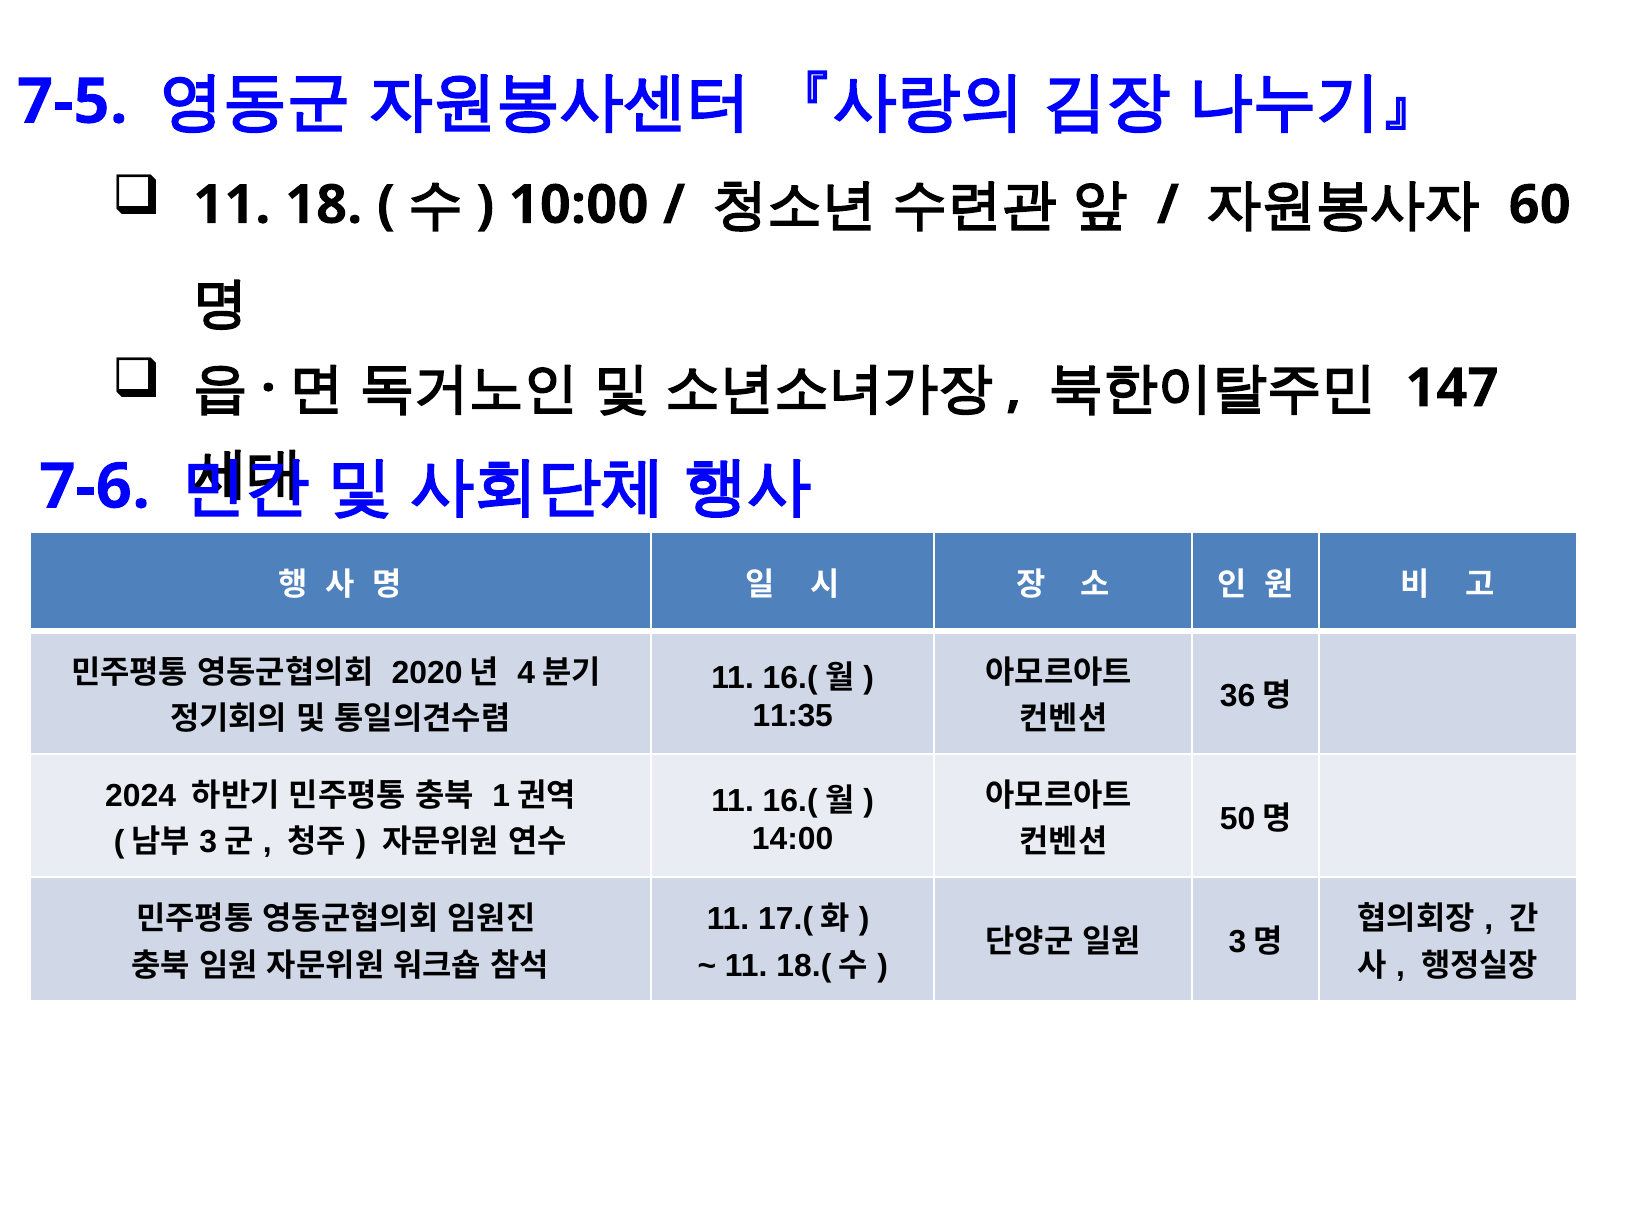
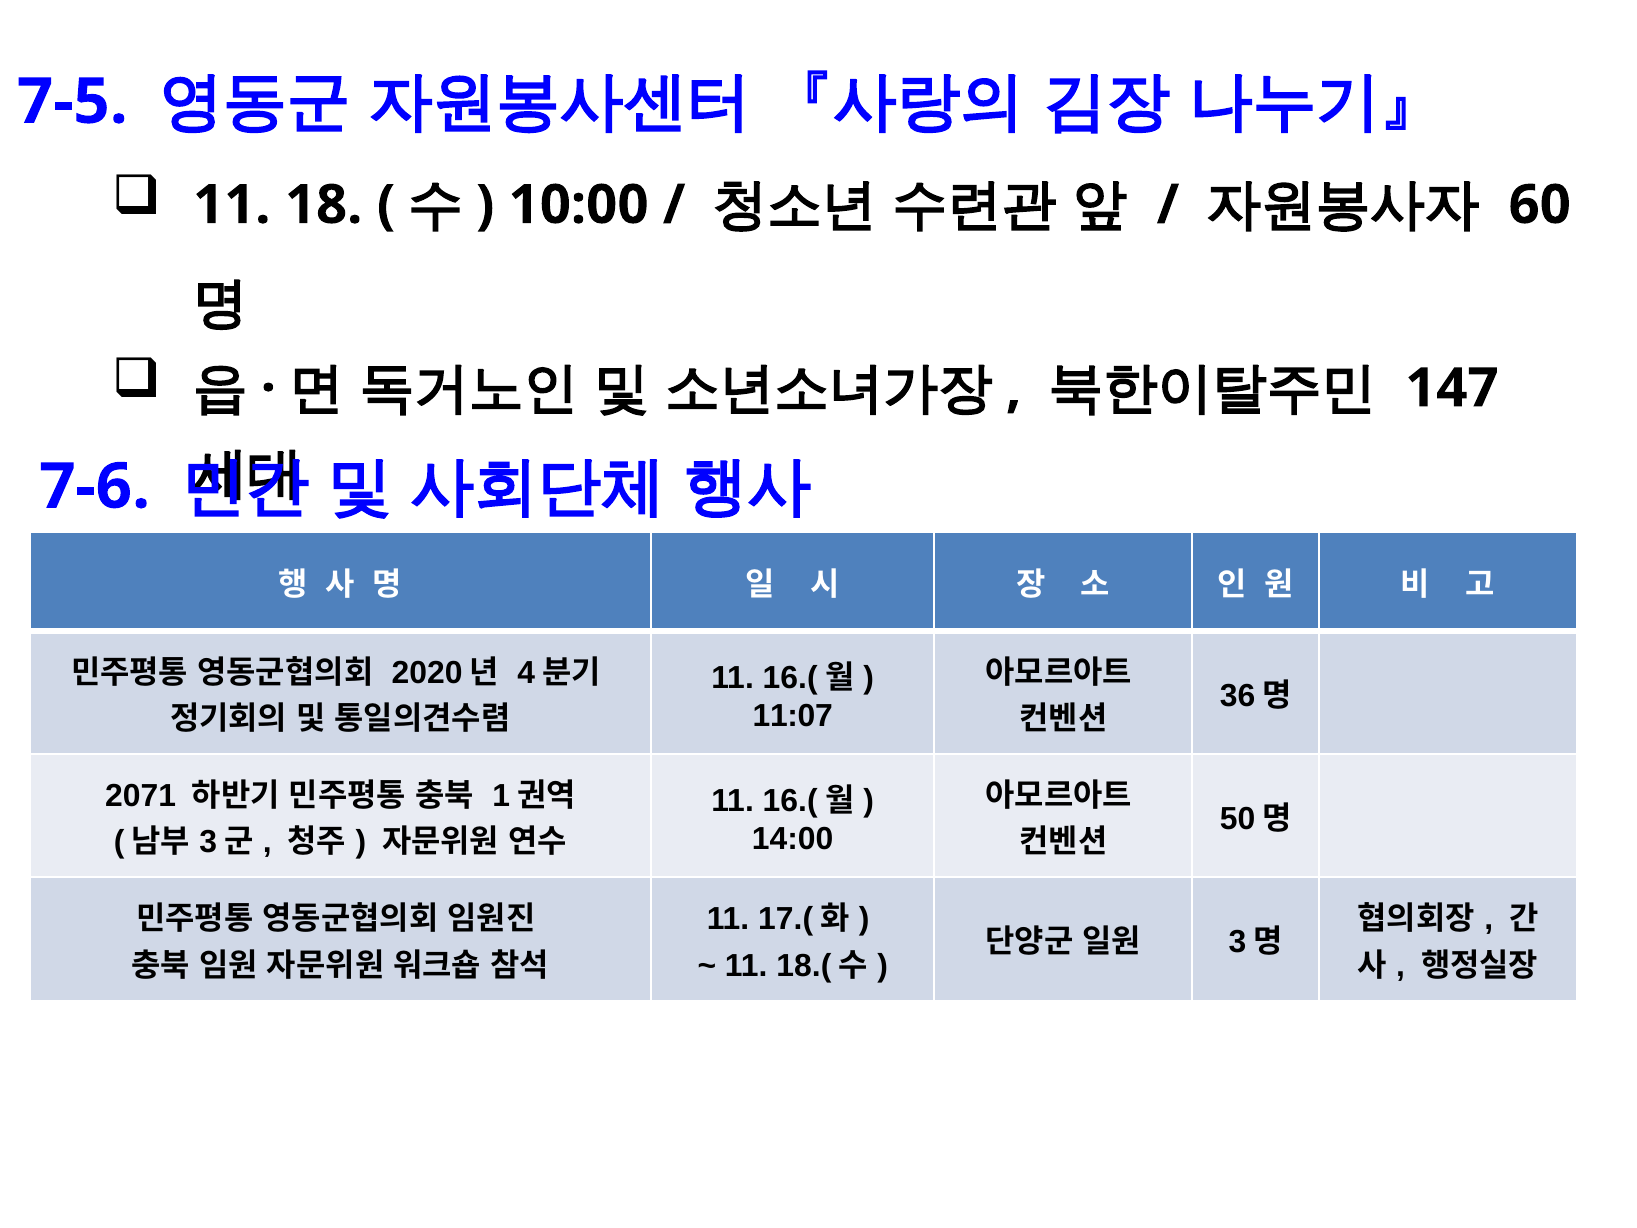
11:35: 11:35 -> 11:07 (793, 716)
2024: 2024 -> 2071 (141, 796)
